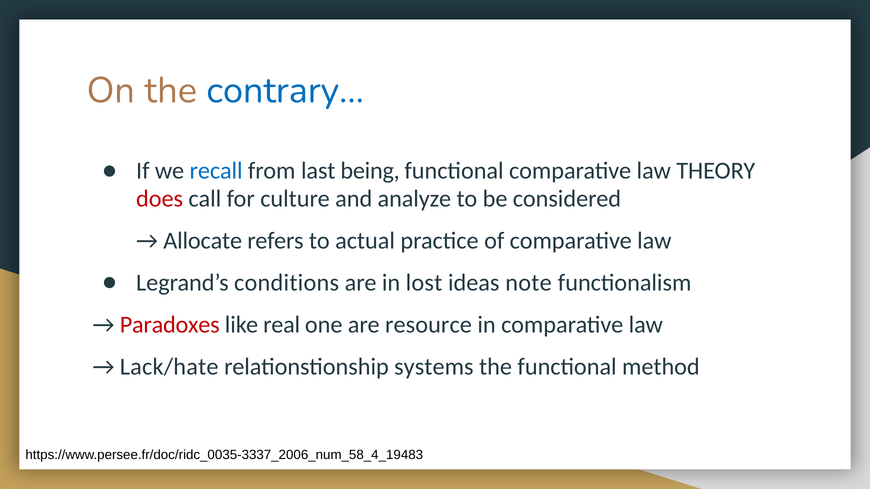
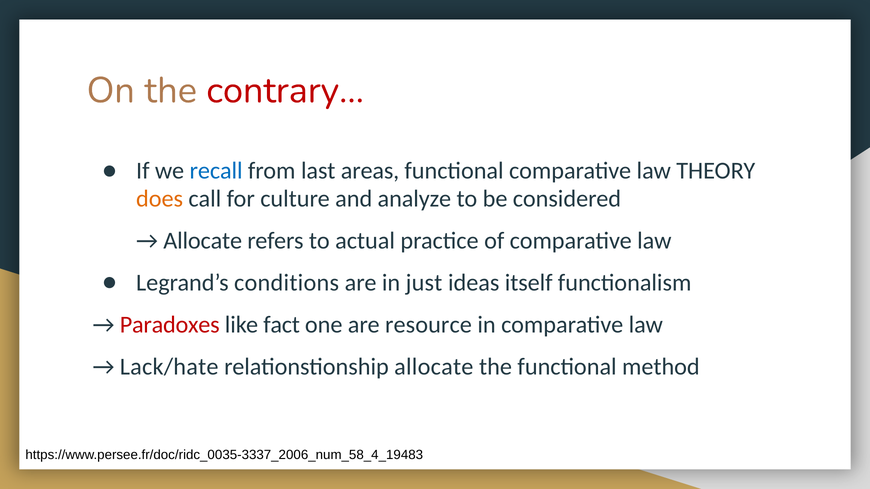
contrary… colour: blue -> red (285, 90)
being: being -> areas (370, 171)
does colour: red -> orange (160, 199)
lost: lost -> just (424, 283)
note: note -> itself (529, 283)
real: real -> fact (282, 325)
relationstionship systems: systems -> allocate (434, 367)
